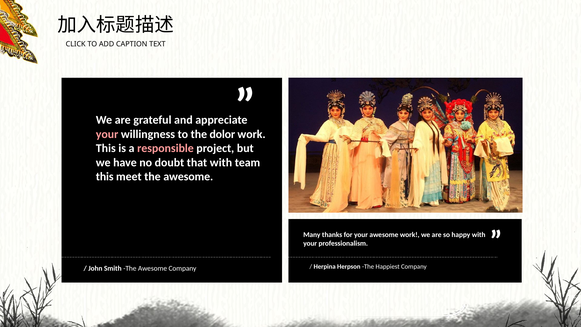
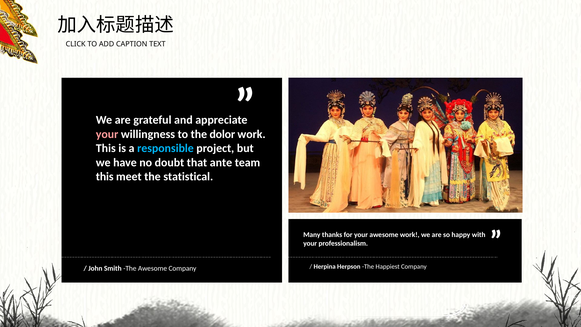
responsible colour: pink -> light blue (165, 148)
that with: with -> ante (221, 163)
meet the awesome: awesome -> statistical (188, 177)
